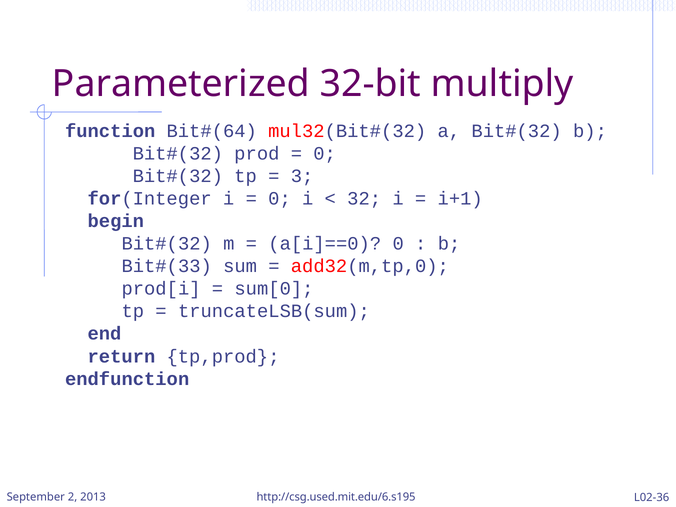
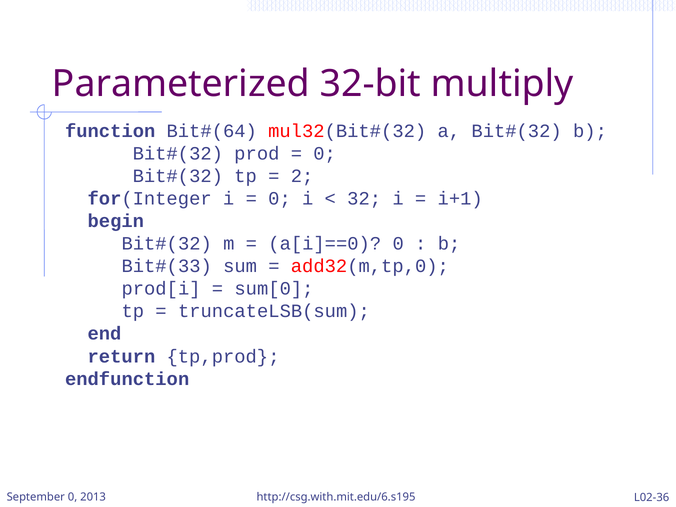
3: 3 -> 2 (302, 176)
September 2: 2 -> 0 (73, 497)
http://csg.used.mit.edu/6.s195: http://csg.used.mit.edu/6.s195 -> http://csg.with.mit.edu/6.s195 (336, 497)
